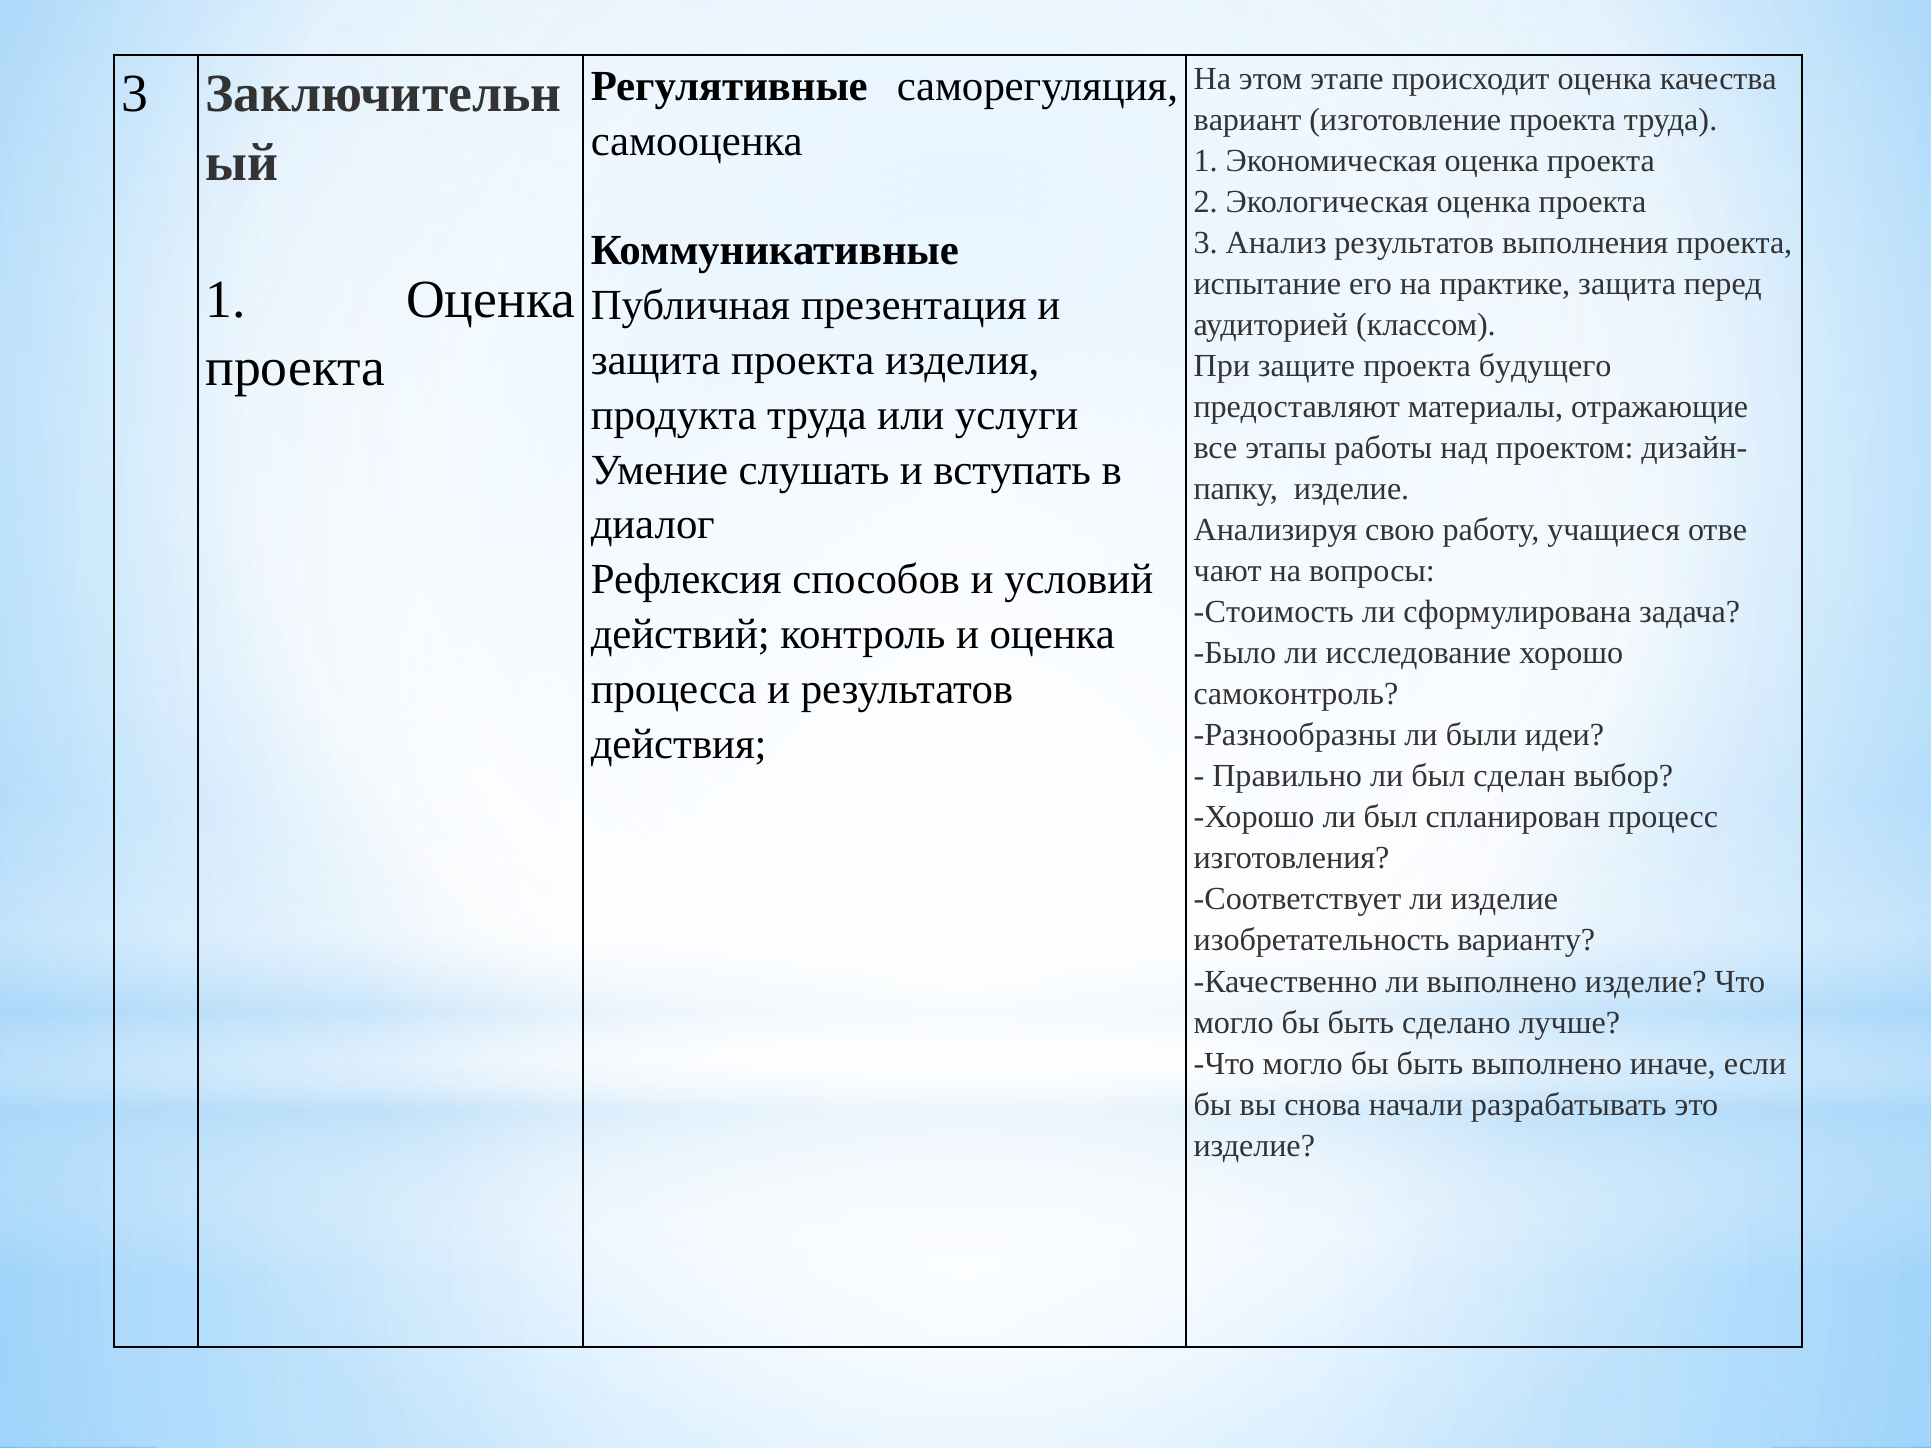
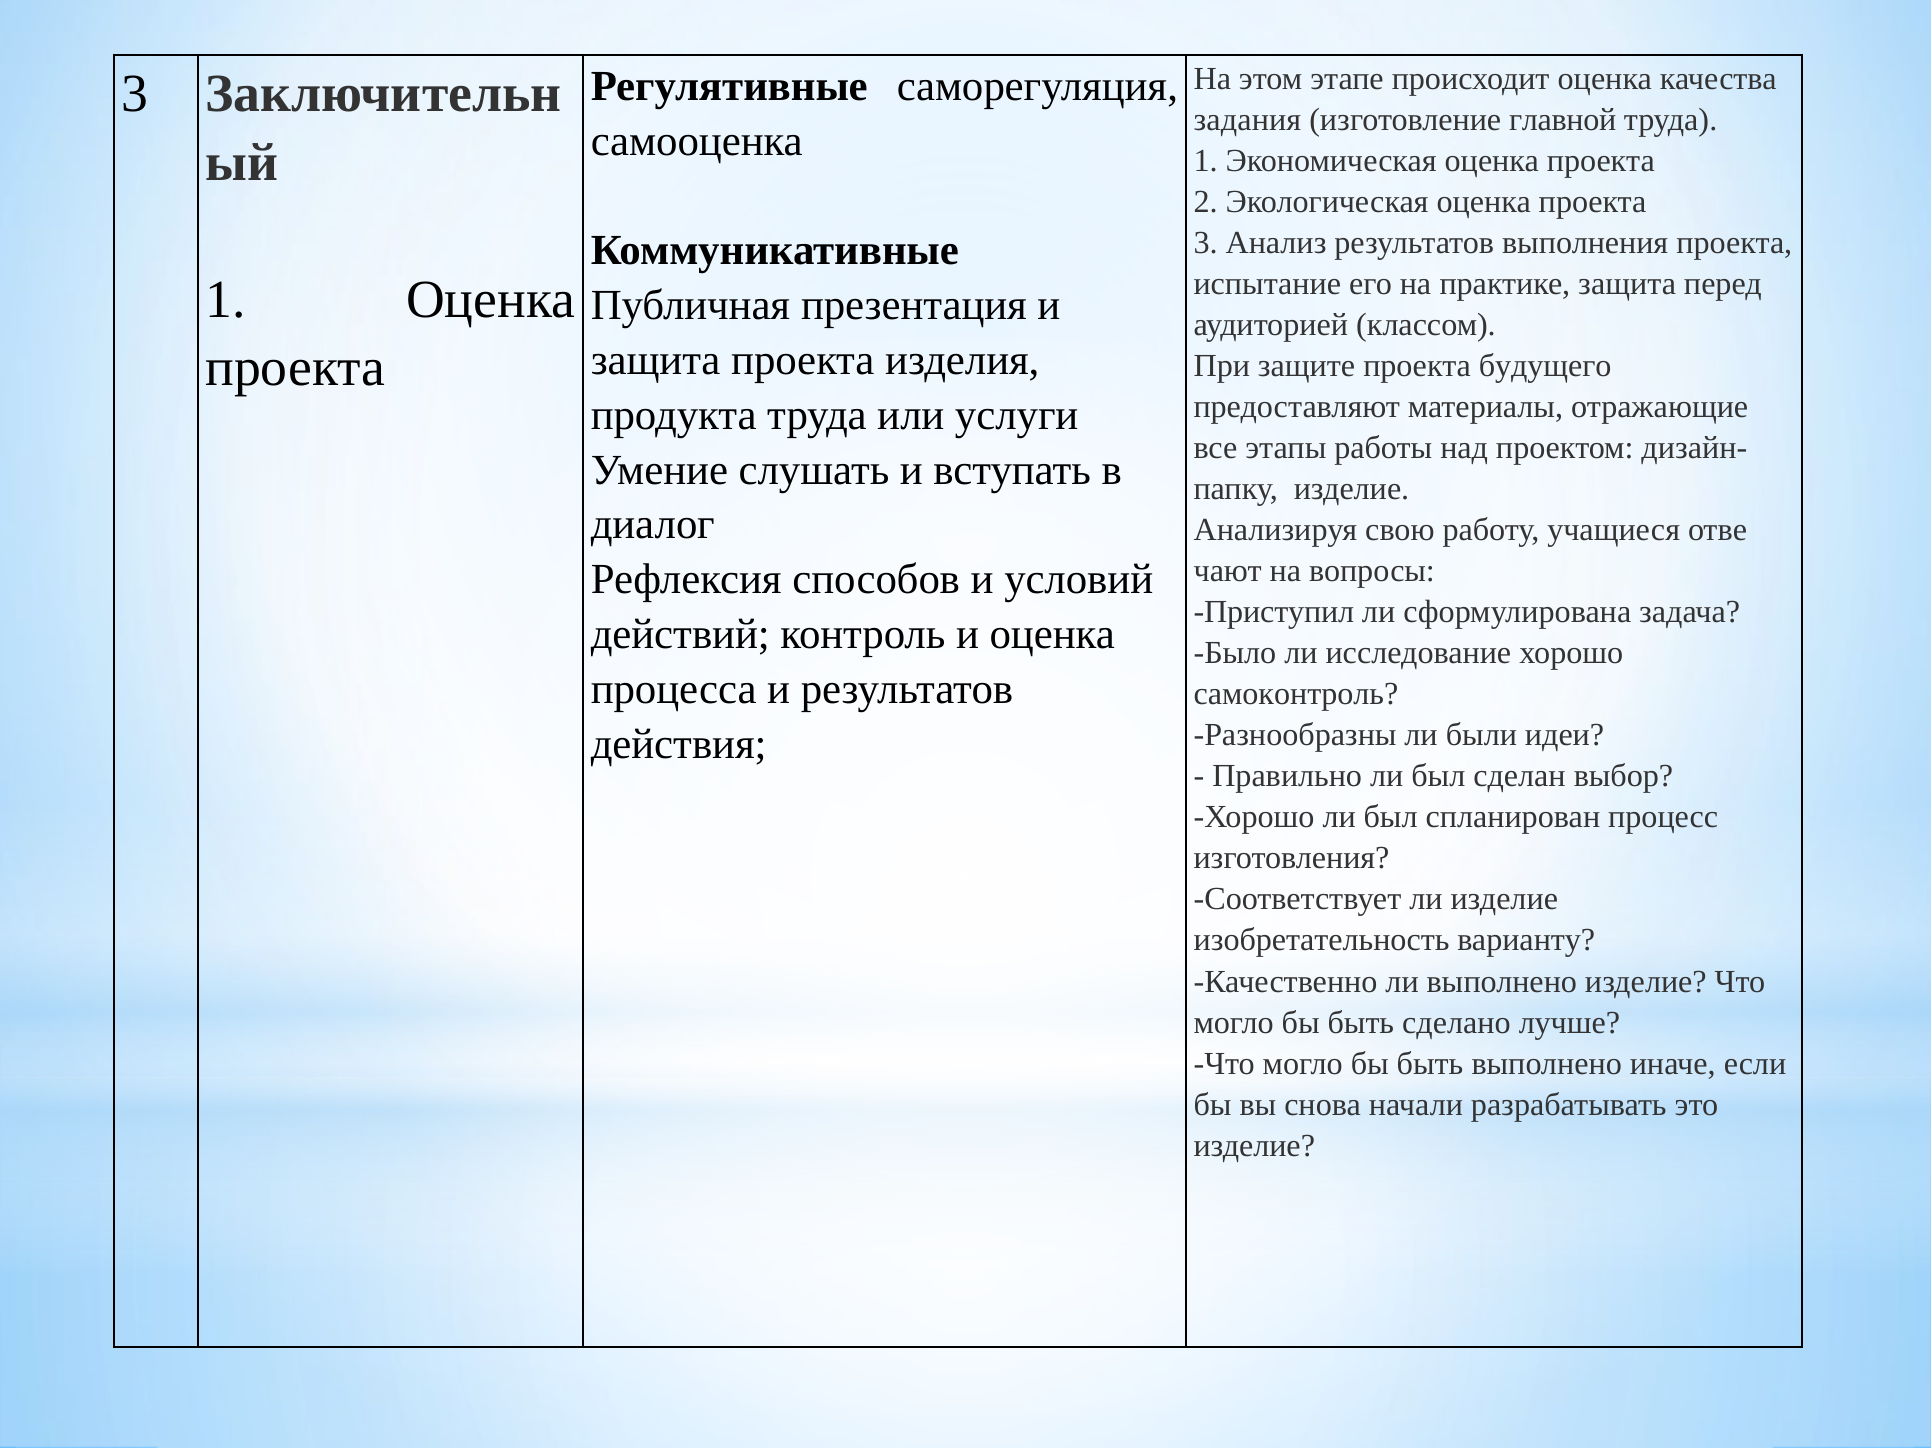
вариант: вариант -> задания (1247, 119)
изготовление проекта: проекта -> главной (1563, 119)
Стоимость: Стоимость -> Приступил (1274, 612)
